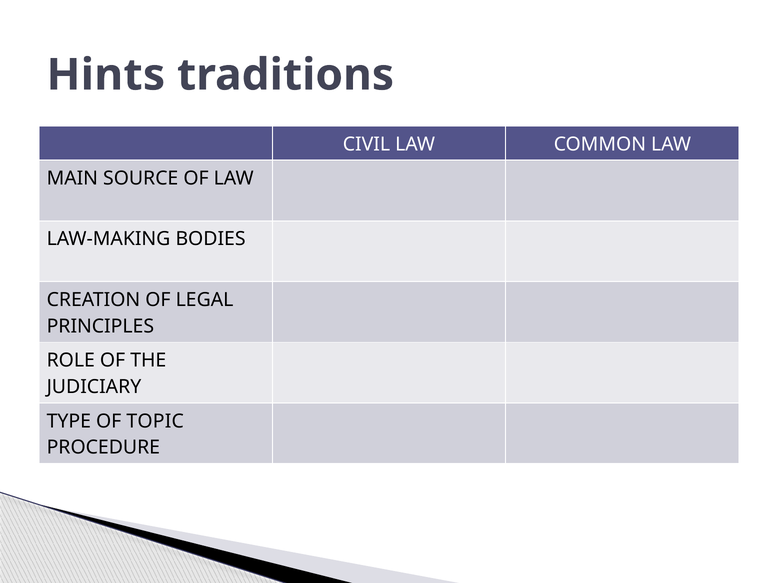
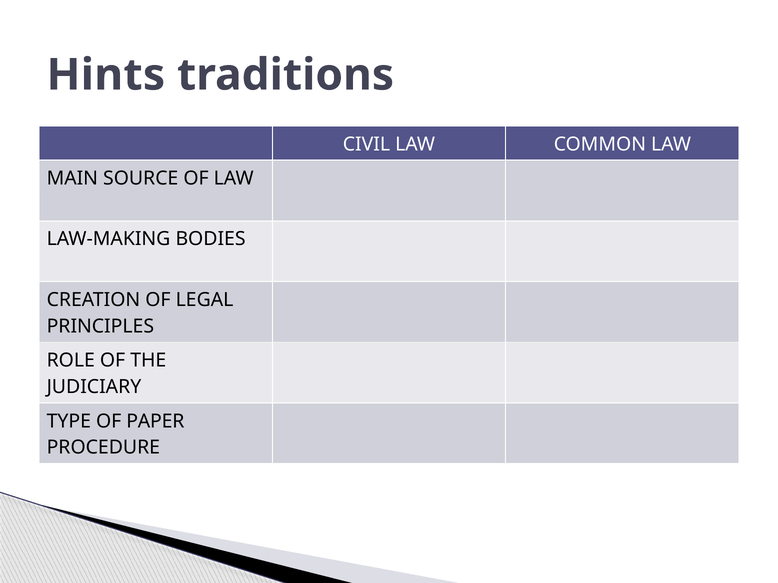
TOPIC: TOPIC -> PAPER (155, 421)
